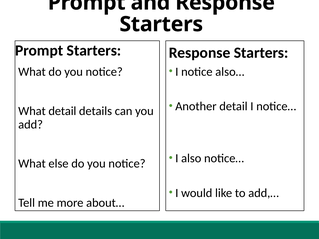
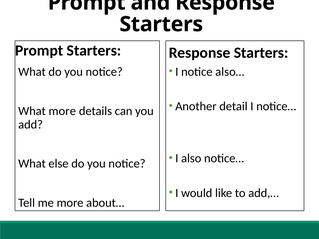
What detail: detail -> more (62, 111)
